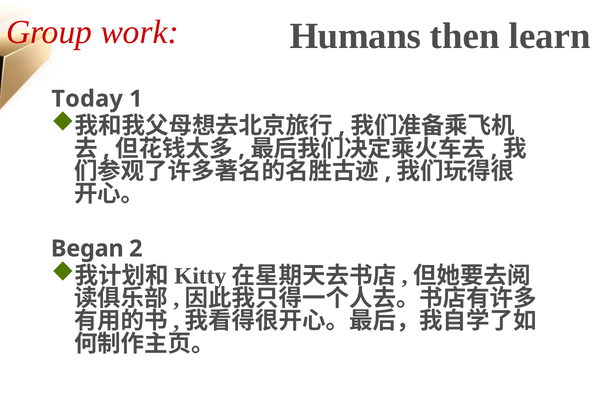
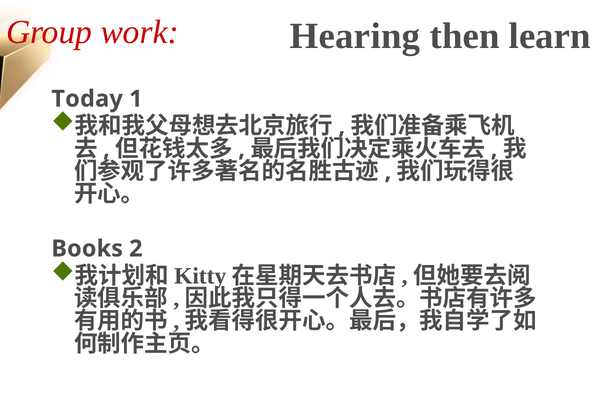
Humans: Humans -> Hearing (355, 36)
Began: Began -> Books (87, 248)
